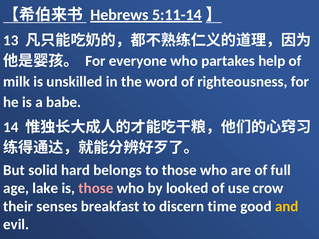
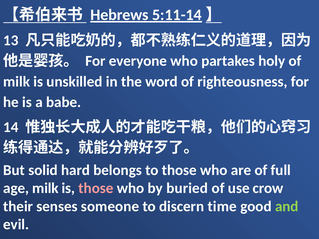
help: help -> holy (272, 61)
age lake: lake -> milk (45, 188)
looked: looked -> buried (187, 188)
breakfast: breakfast -> someone (110, 207)
and colour: yellow -> light green (287, 207)
